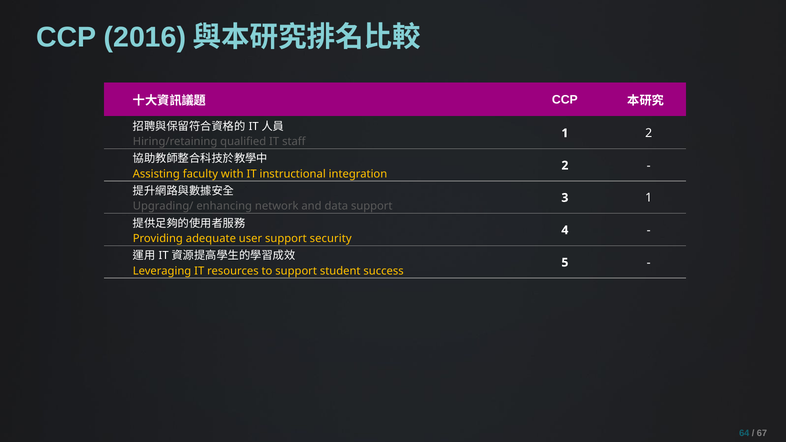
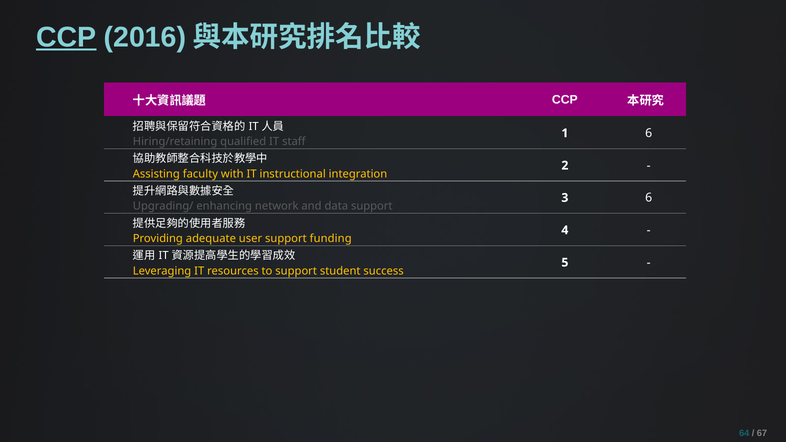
CCP underline: none -> present (66, 37)
1 2: 2 -> 6 (649, 133)
3 1: 1 -> 6 (649, 198)
security: security -> funding (331, 239)
